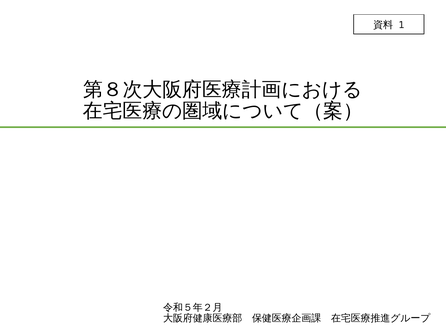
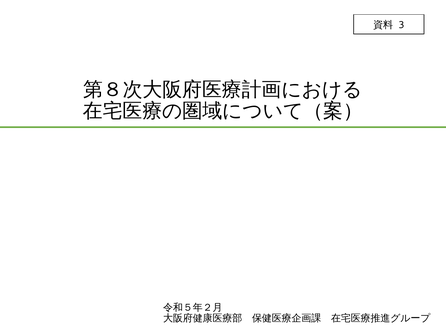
1: 1 -> 3 (401, 25)
